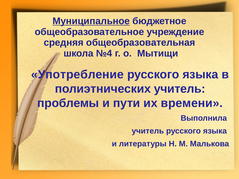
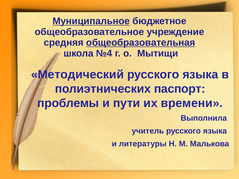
общеобразовательная underline: none -> present (141, 43)
Употребление: Употребление -> Методический (77, 75)
полиэтнических учитель: учитель -> паспорт (180, 89)
